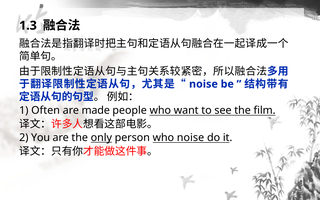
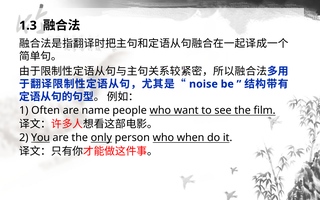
made: made -> name (96, 110)
You underline: none -> present (41, 138)
who noise: noise -> when (191, 138)
